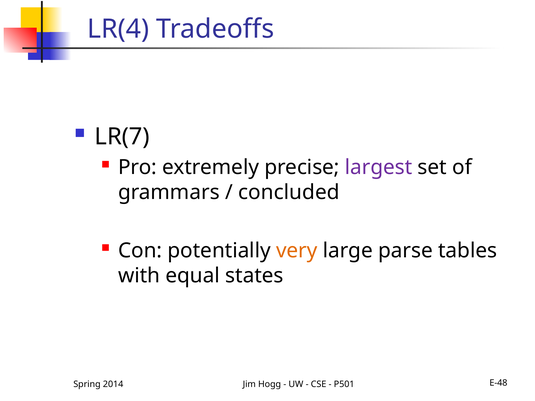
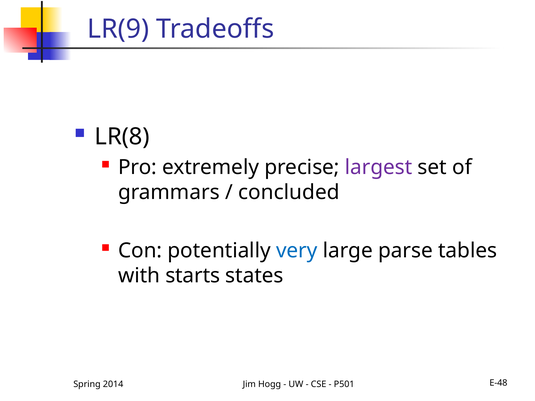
LR(4: LR(4 -> LR(9 (118, 29)
LR(7: LR(7 -> LR(8 (122, 137)
very colour: orange -> blue (297, 251)
equal: equal -> starts (193, 276)
